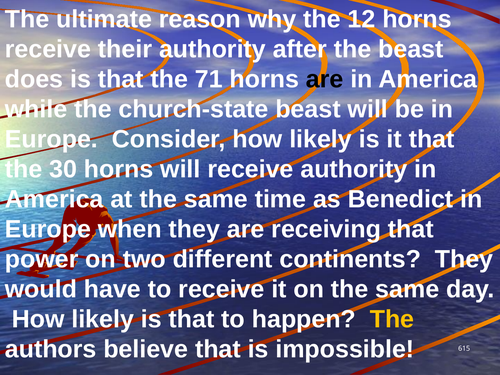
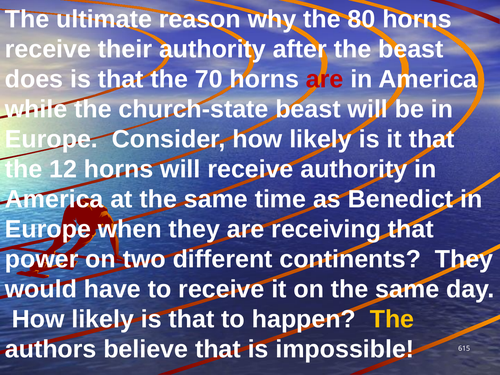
12: 12 -> 80 (362, 19)
71: 71 -> 70 (209, 79)
are colour: black -> red (325, 79)
30: 30 -> 12 (63, 169)
